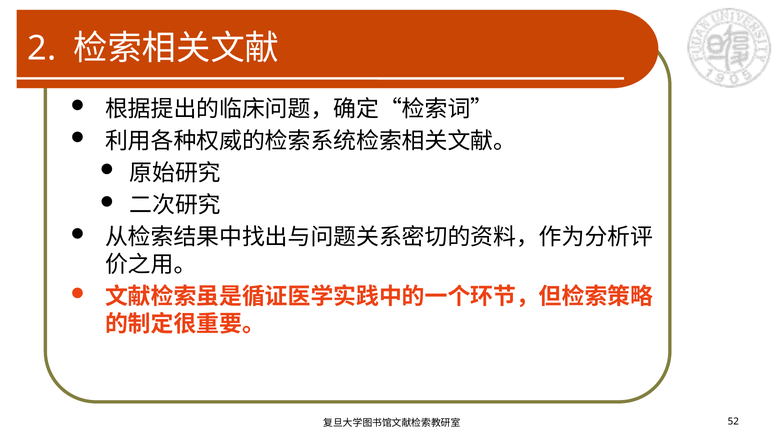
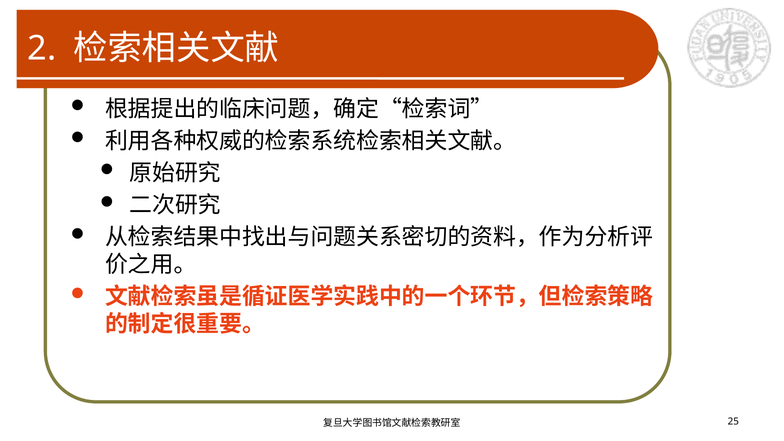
52: 52 -> 25 (733, 421)
